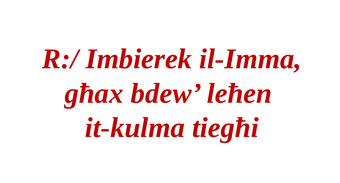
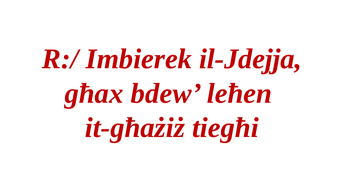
il-Imma: il-Imma -> il-Jdejja (250, 59)
it-kulma: it-kulma -> it-għażiż (135, 128)
